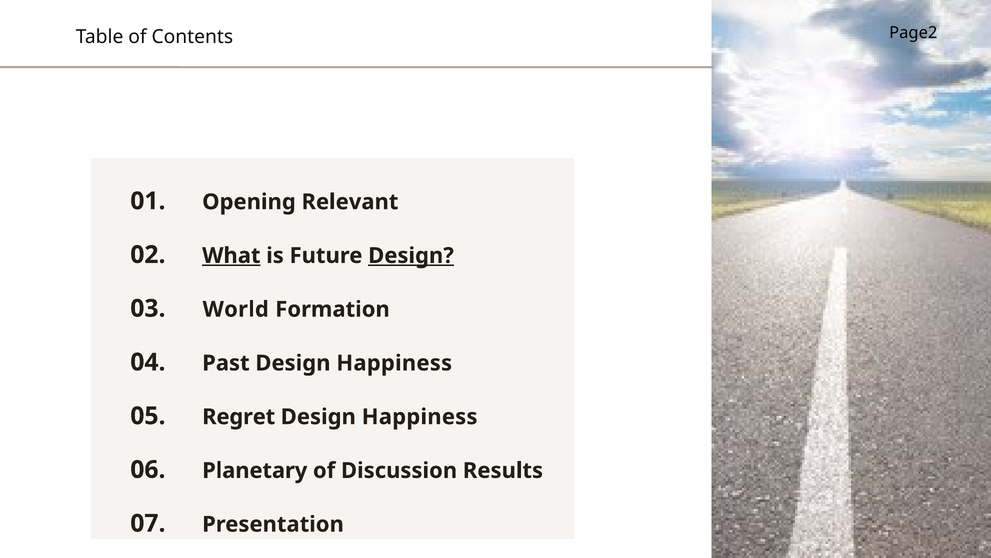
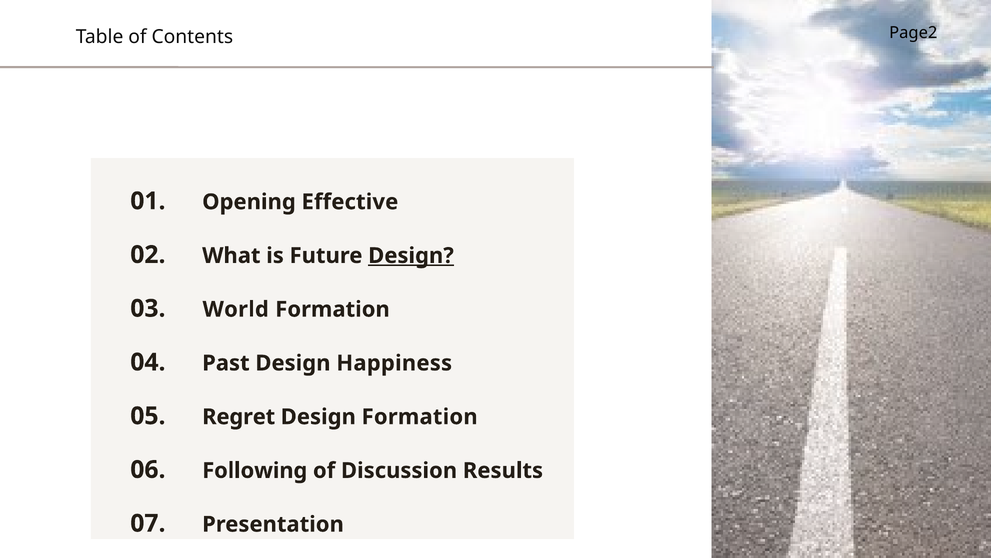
Relevant: Relevant -> Effective (350, 202)
What underline: present -> none (231, 255)
Happiness: Happiness -> Formation (420, 417)
Planetary: Planetary -> Following (255, 470)
